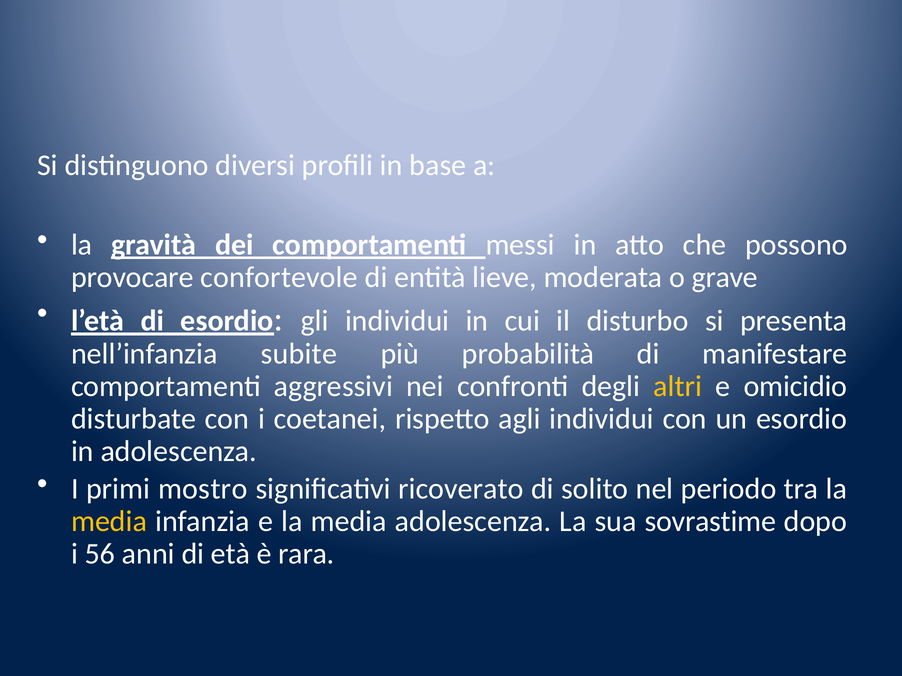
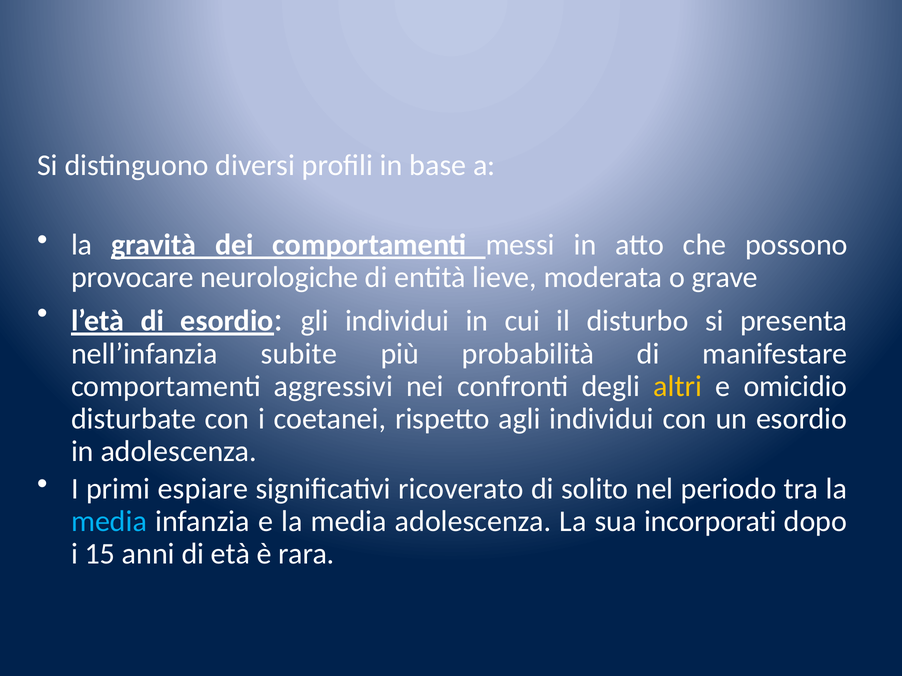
confortevole: confortevole -> neurologiche (279, 277)
mostro: mostro -> espiare (203, 489)
media colour: yellow -> light blue (109, 522)
sovrastime: sovrastime -> incorporati (710, 522)
56: 56 -> 15 (100, 554)
